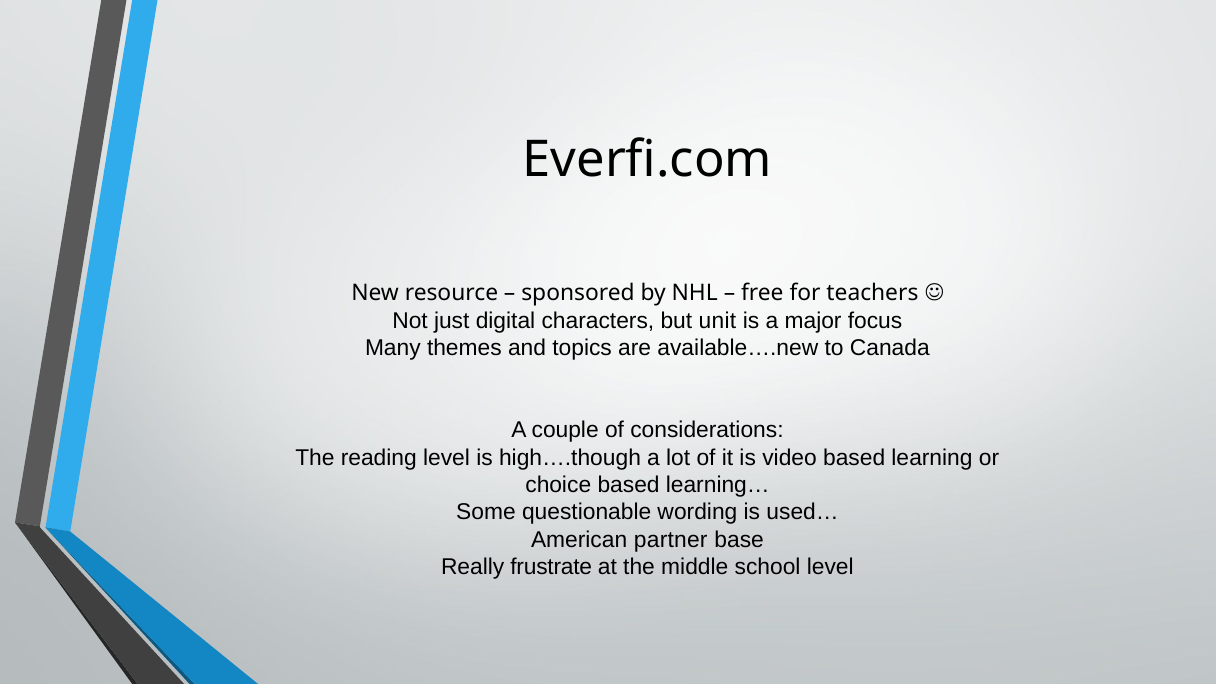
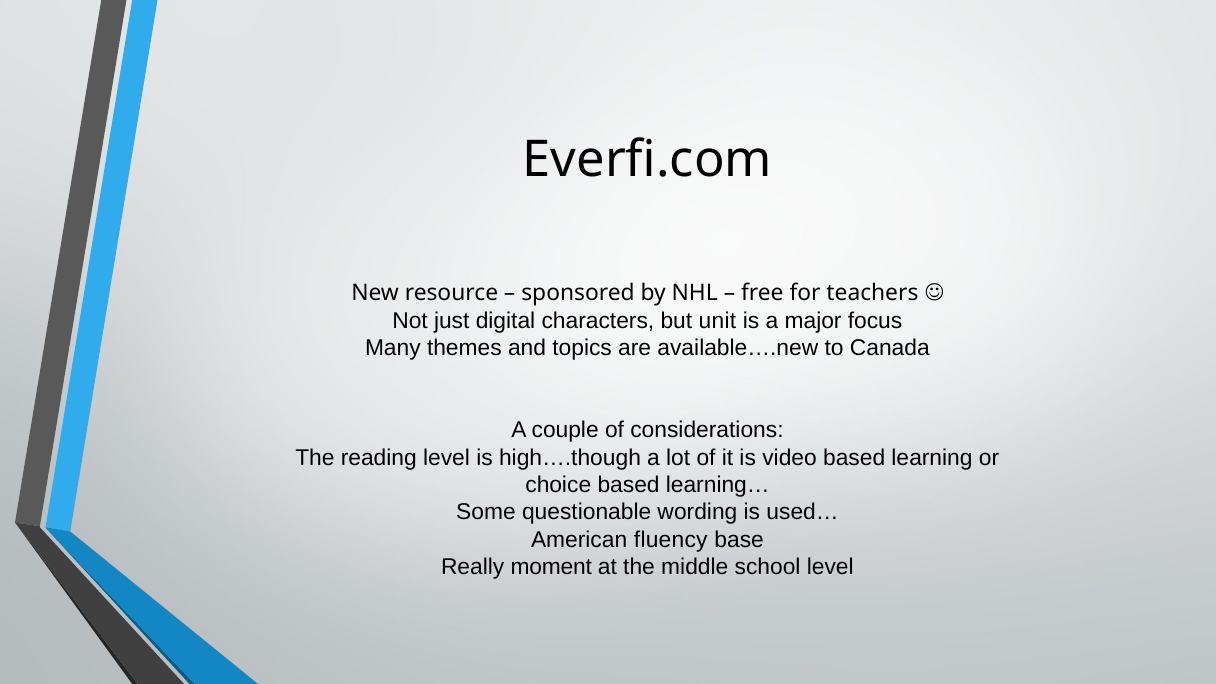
partner: partner -> fluency (671, 540)
frustrate: frustrate -> moment (551, 567)
